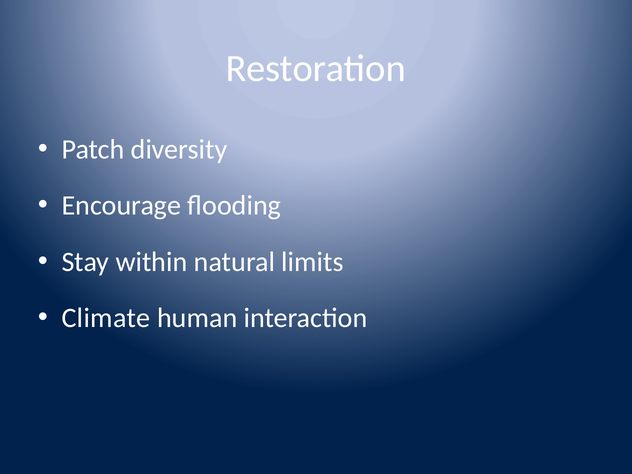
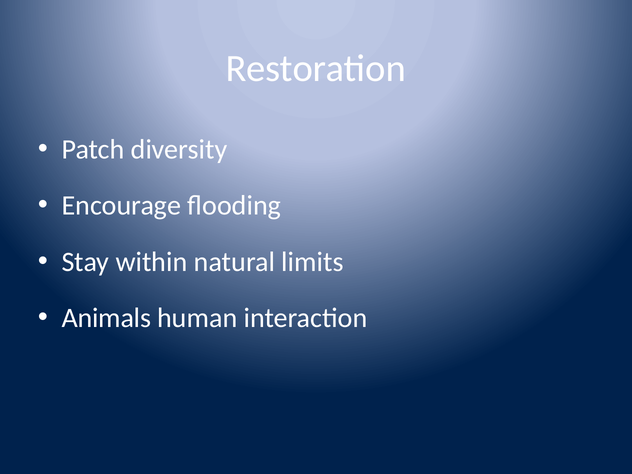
Climate: Climate -> Animals (106, 318)
